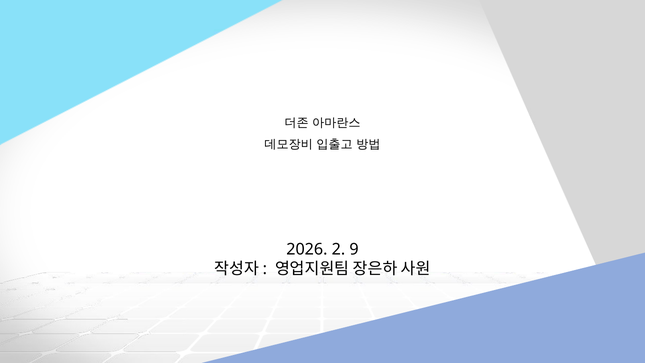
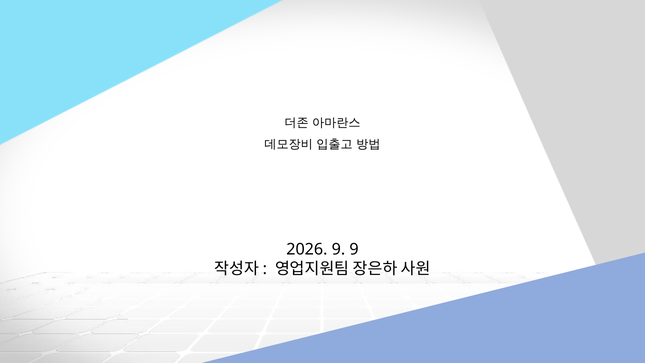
2026 2: 2 -> 9 (338, 249)
